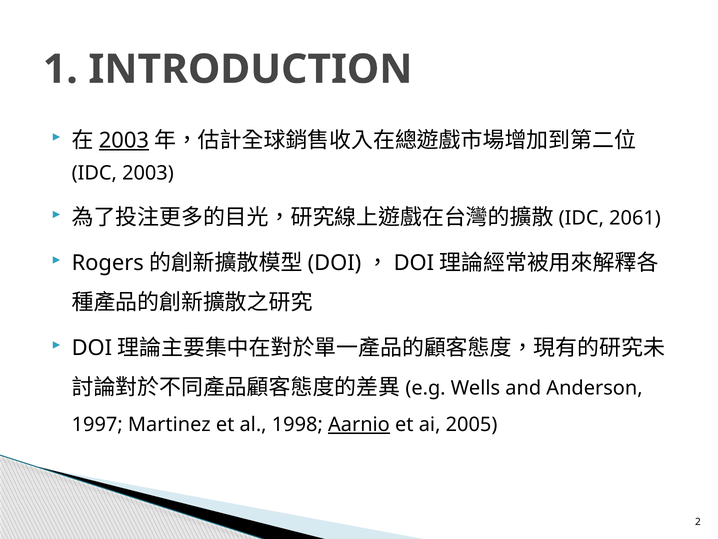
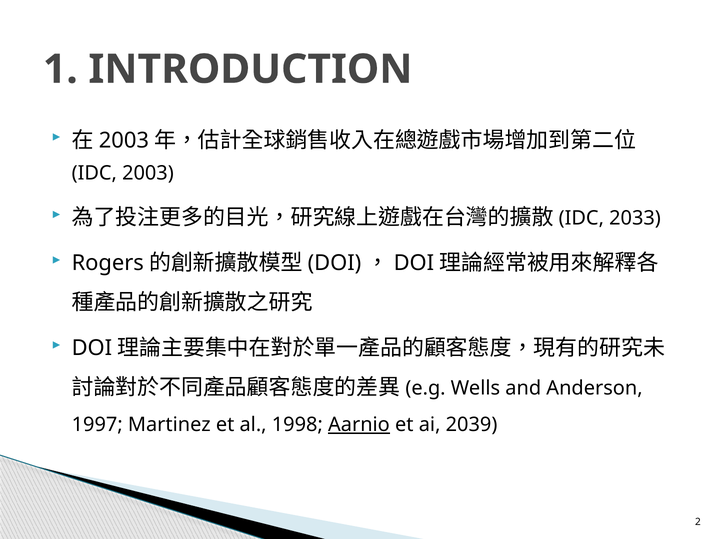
2003 underline: present -> none (124, 140)
2061: 2061 -> 2033 (635, 218)
2005: 2005 -> 2039 (472, 424)
